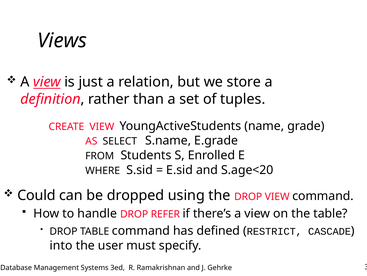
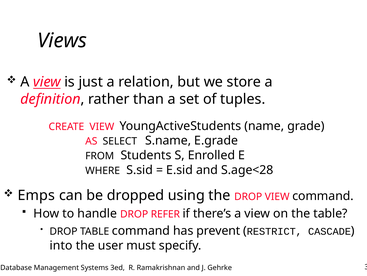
S.age<20: S.age<20 -> S.age<28 (247, 170)
Could: Could -> Emps (36, 195)
defined: defined -> prevent (218, 230)
